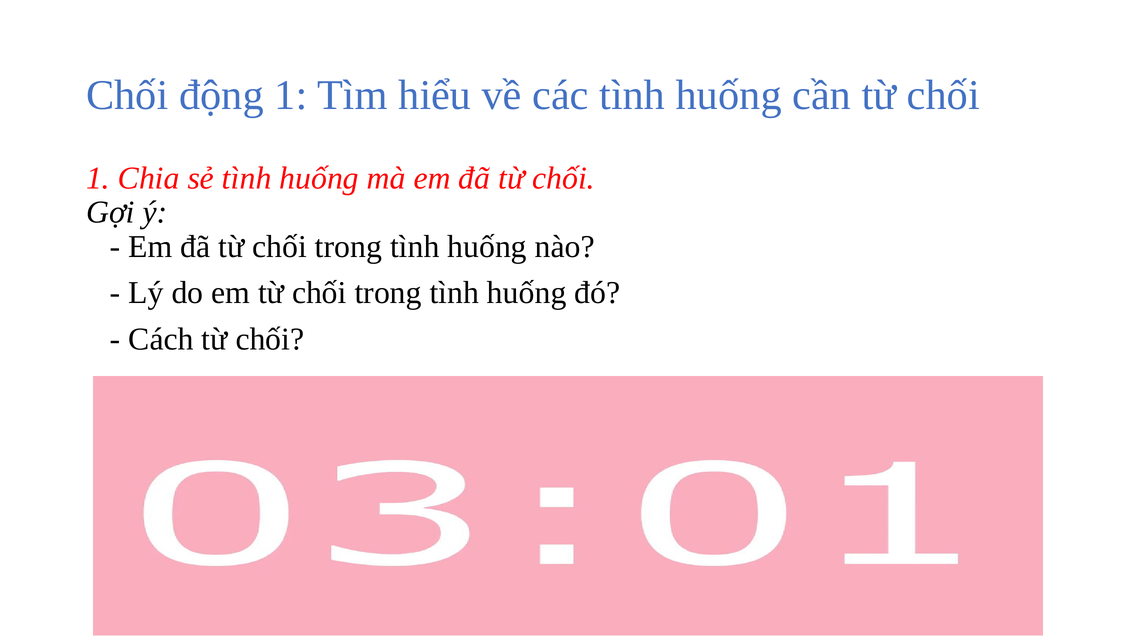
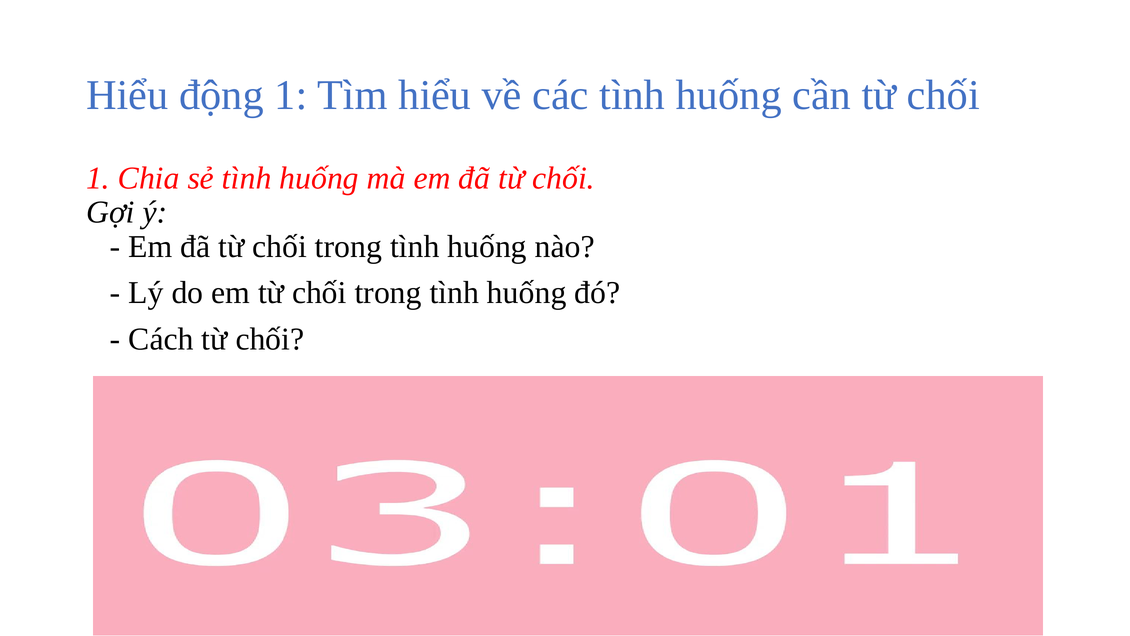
Chối: Chối -> Hiểu (127, 95)
